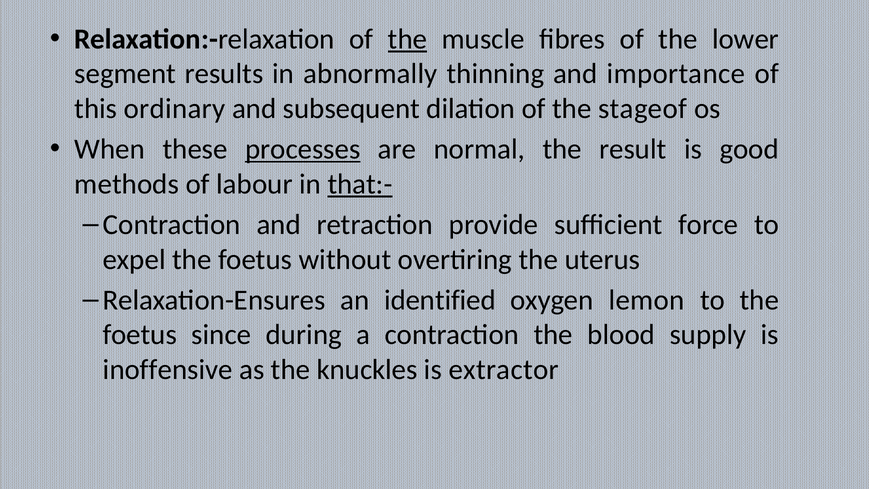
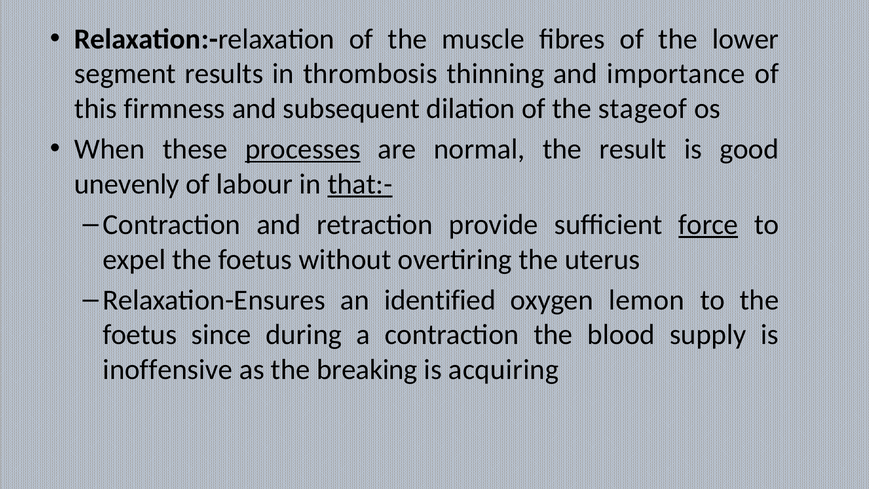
the underline: present -> none (407, 39)
abnormally: abnormally -> thrombosis (370, 74)
ordinary: ordinary -> firmness (175, 109)
methods: methods -> unevenly (127, 184)
force underline: none -> present (708, 225)
knuckles: knuckles -> breaking (367, 370)
extractor: extractor -> acquiring (504, 370)
